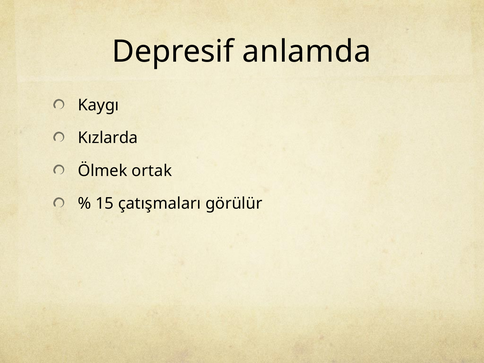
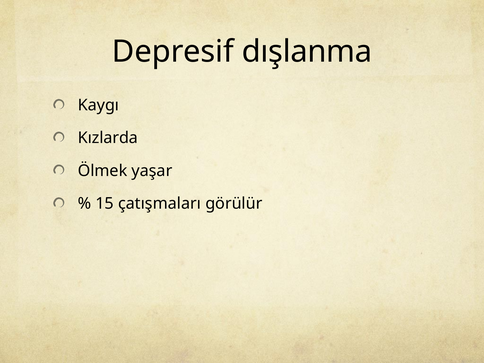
anlamda: anlamda -> dışlanma (307, 52)
ortak: ortak -> yaşar (152, 171)
